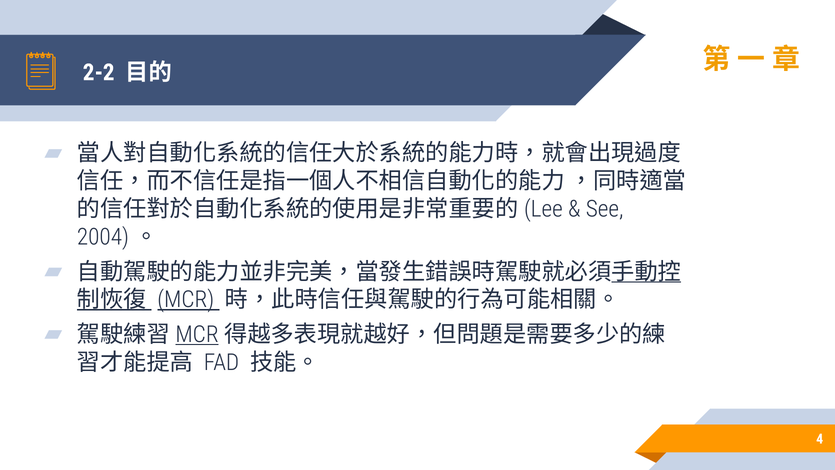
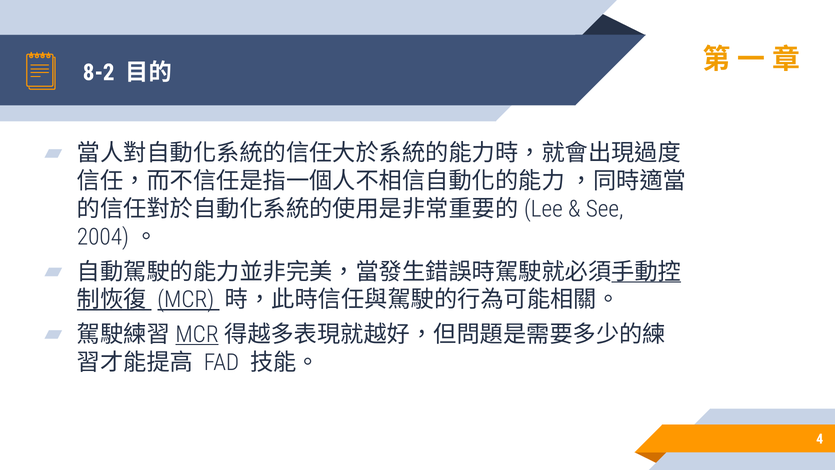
2-2: 2-2 -> 8-2 (99, 72)
